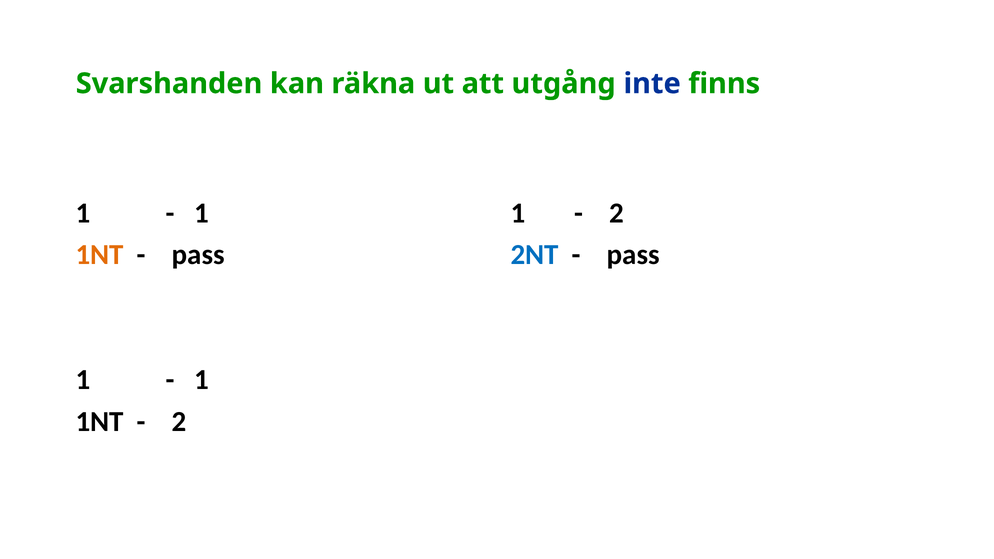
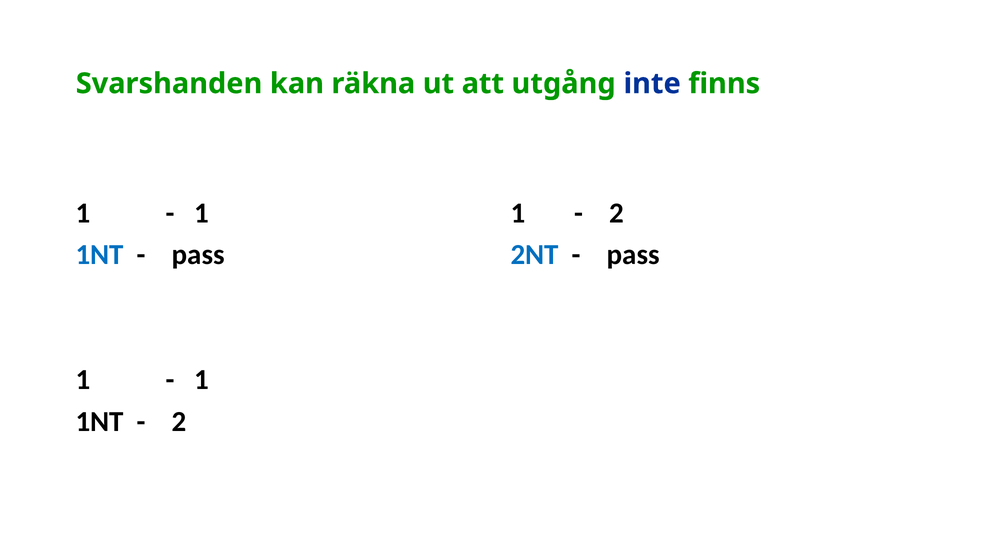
1NT colour: orange -> blue (100, 255)
